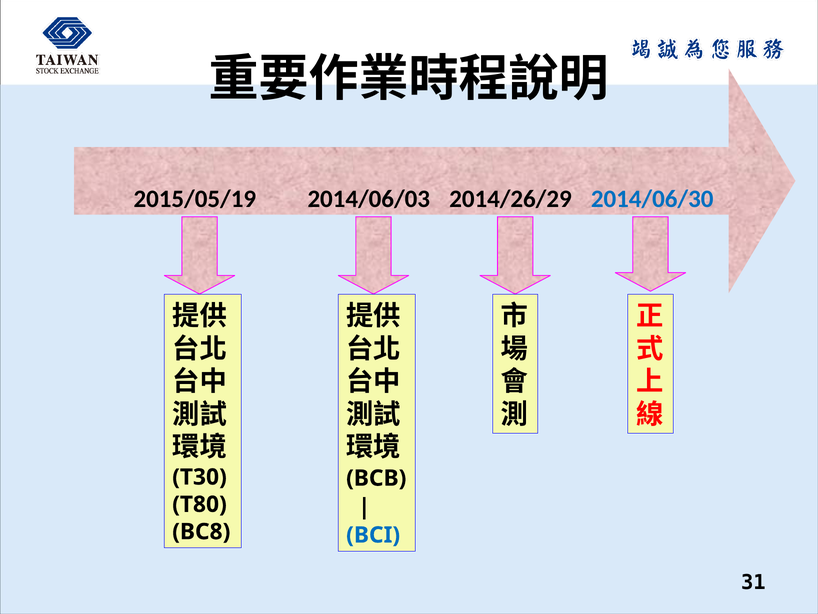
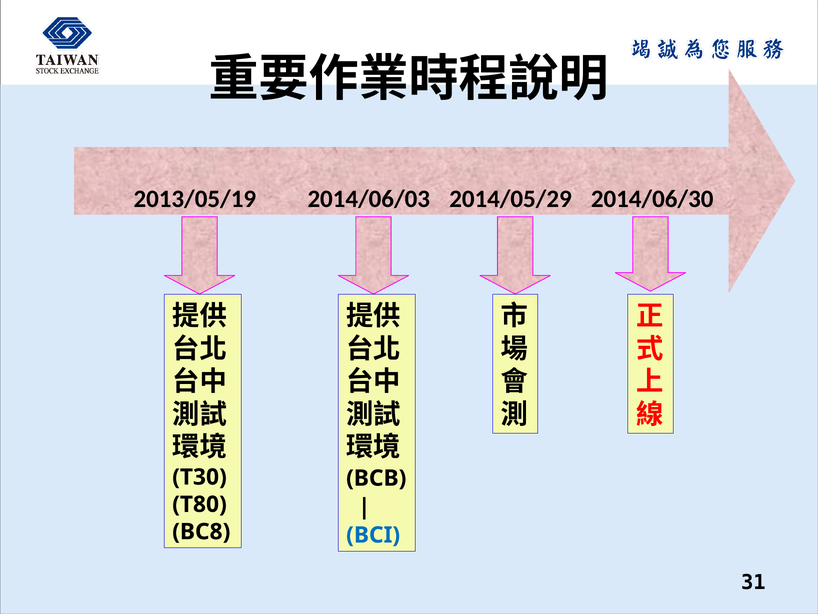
2015/05/19: 2015/05/19 -> 2013/05/19 (195, 199)
2014/26/29: 2014/26/29 -> 2014/05/29 (510, 199)
2014/06/30 colour: blue -> black (652, 199)
